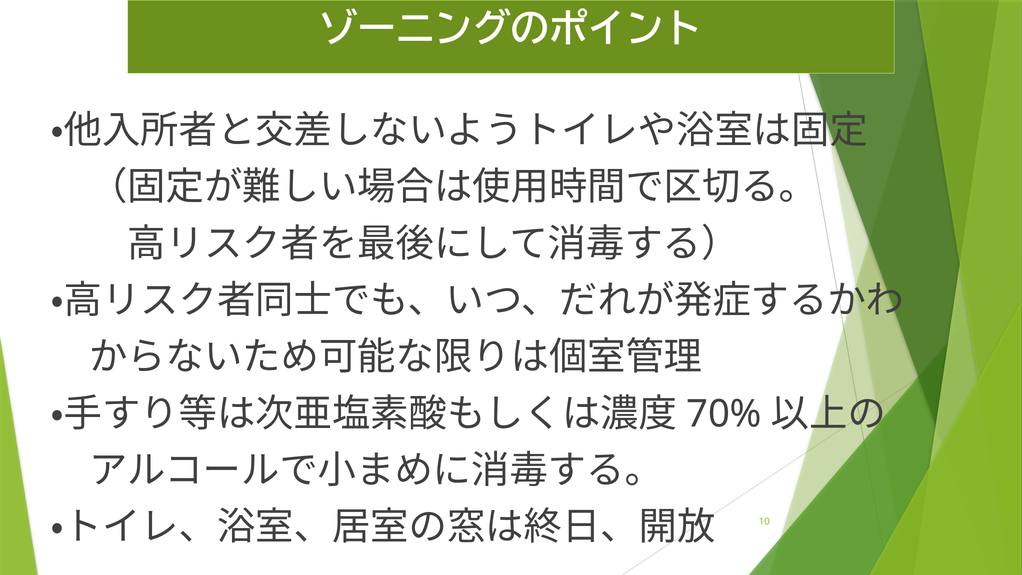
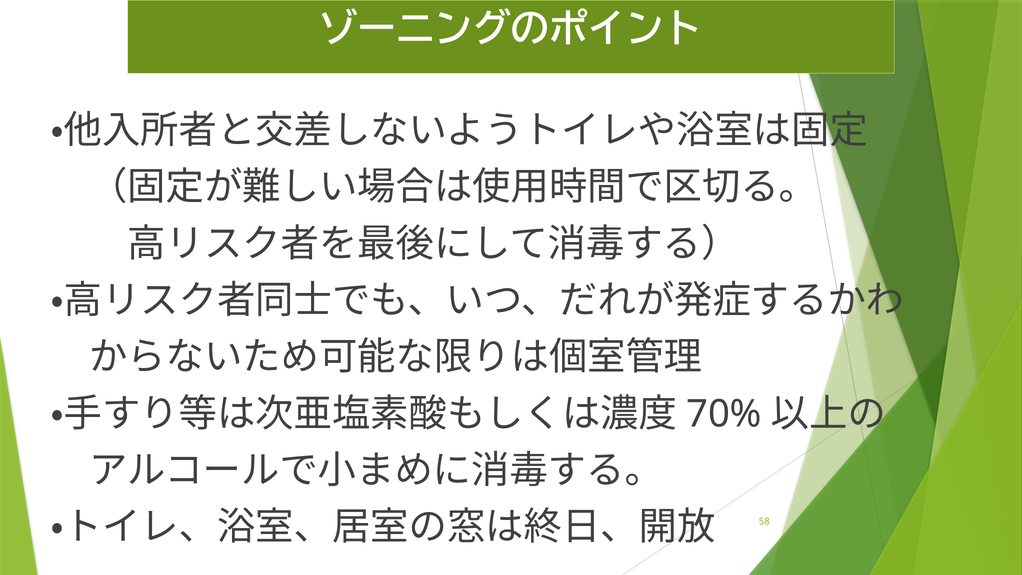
10: 10 -> 58 (764, 522)
